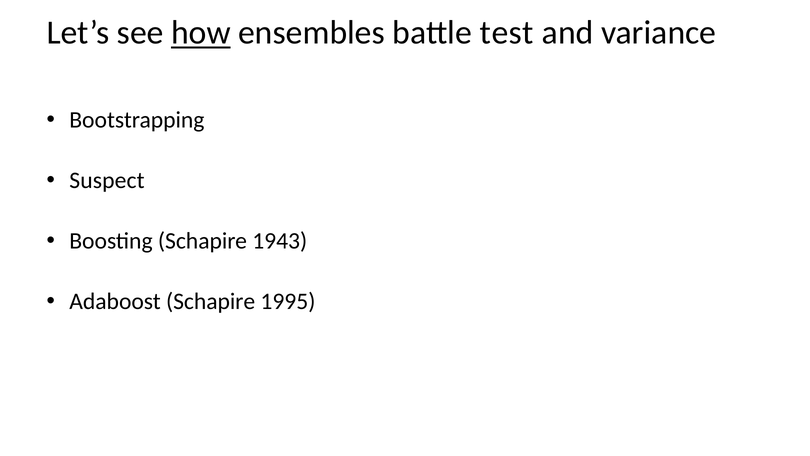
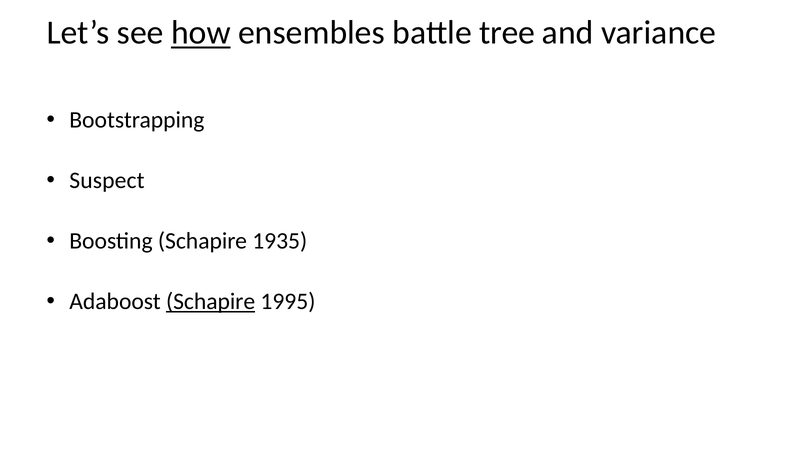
test: test -> tree (507, 33)
1943: 1943 -> 1935 (280, 241)
Schapire underline: none -> present (211, 301)
